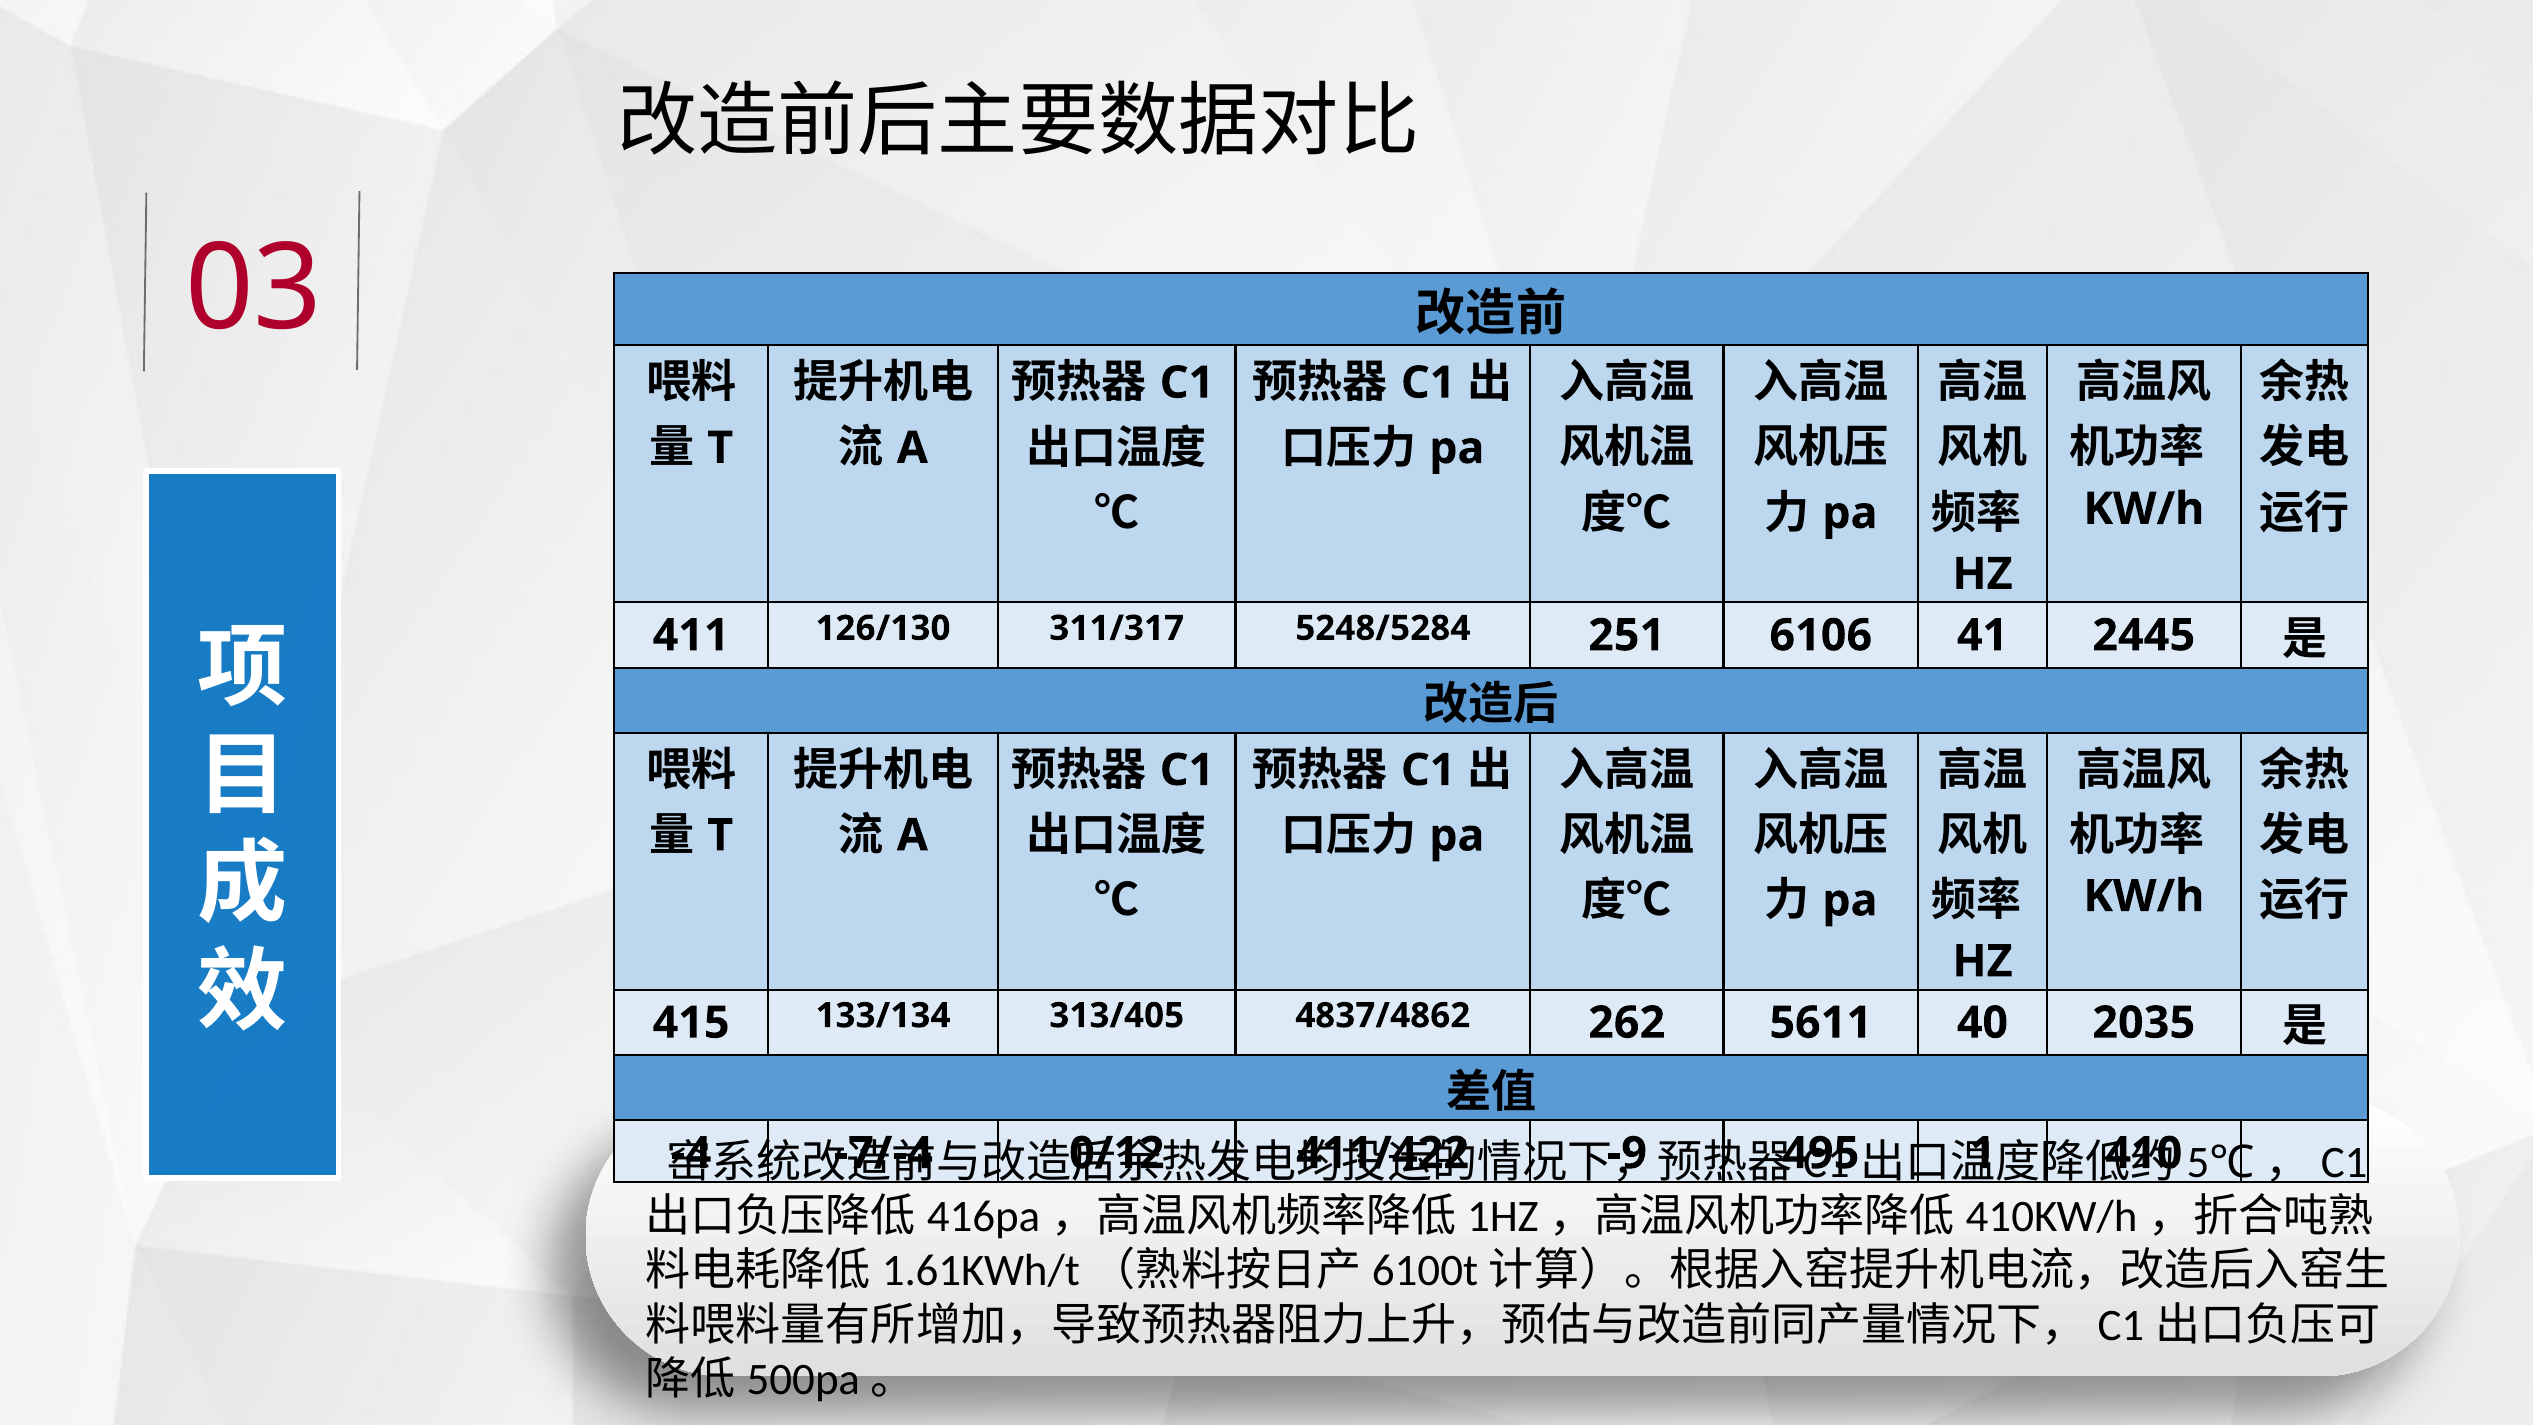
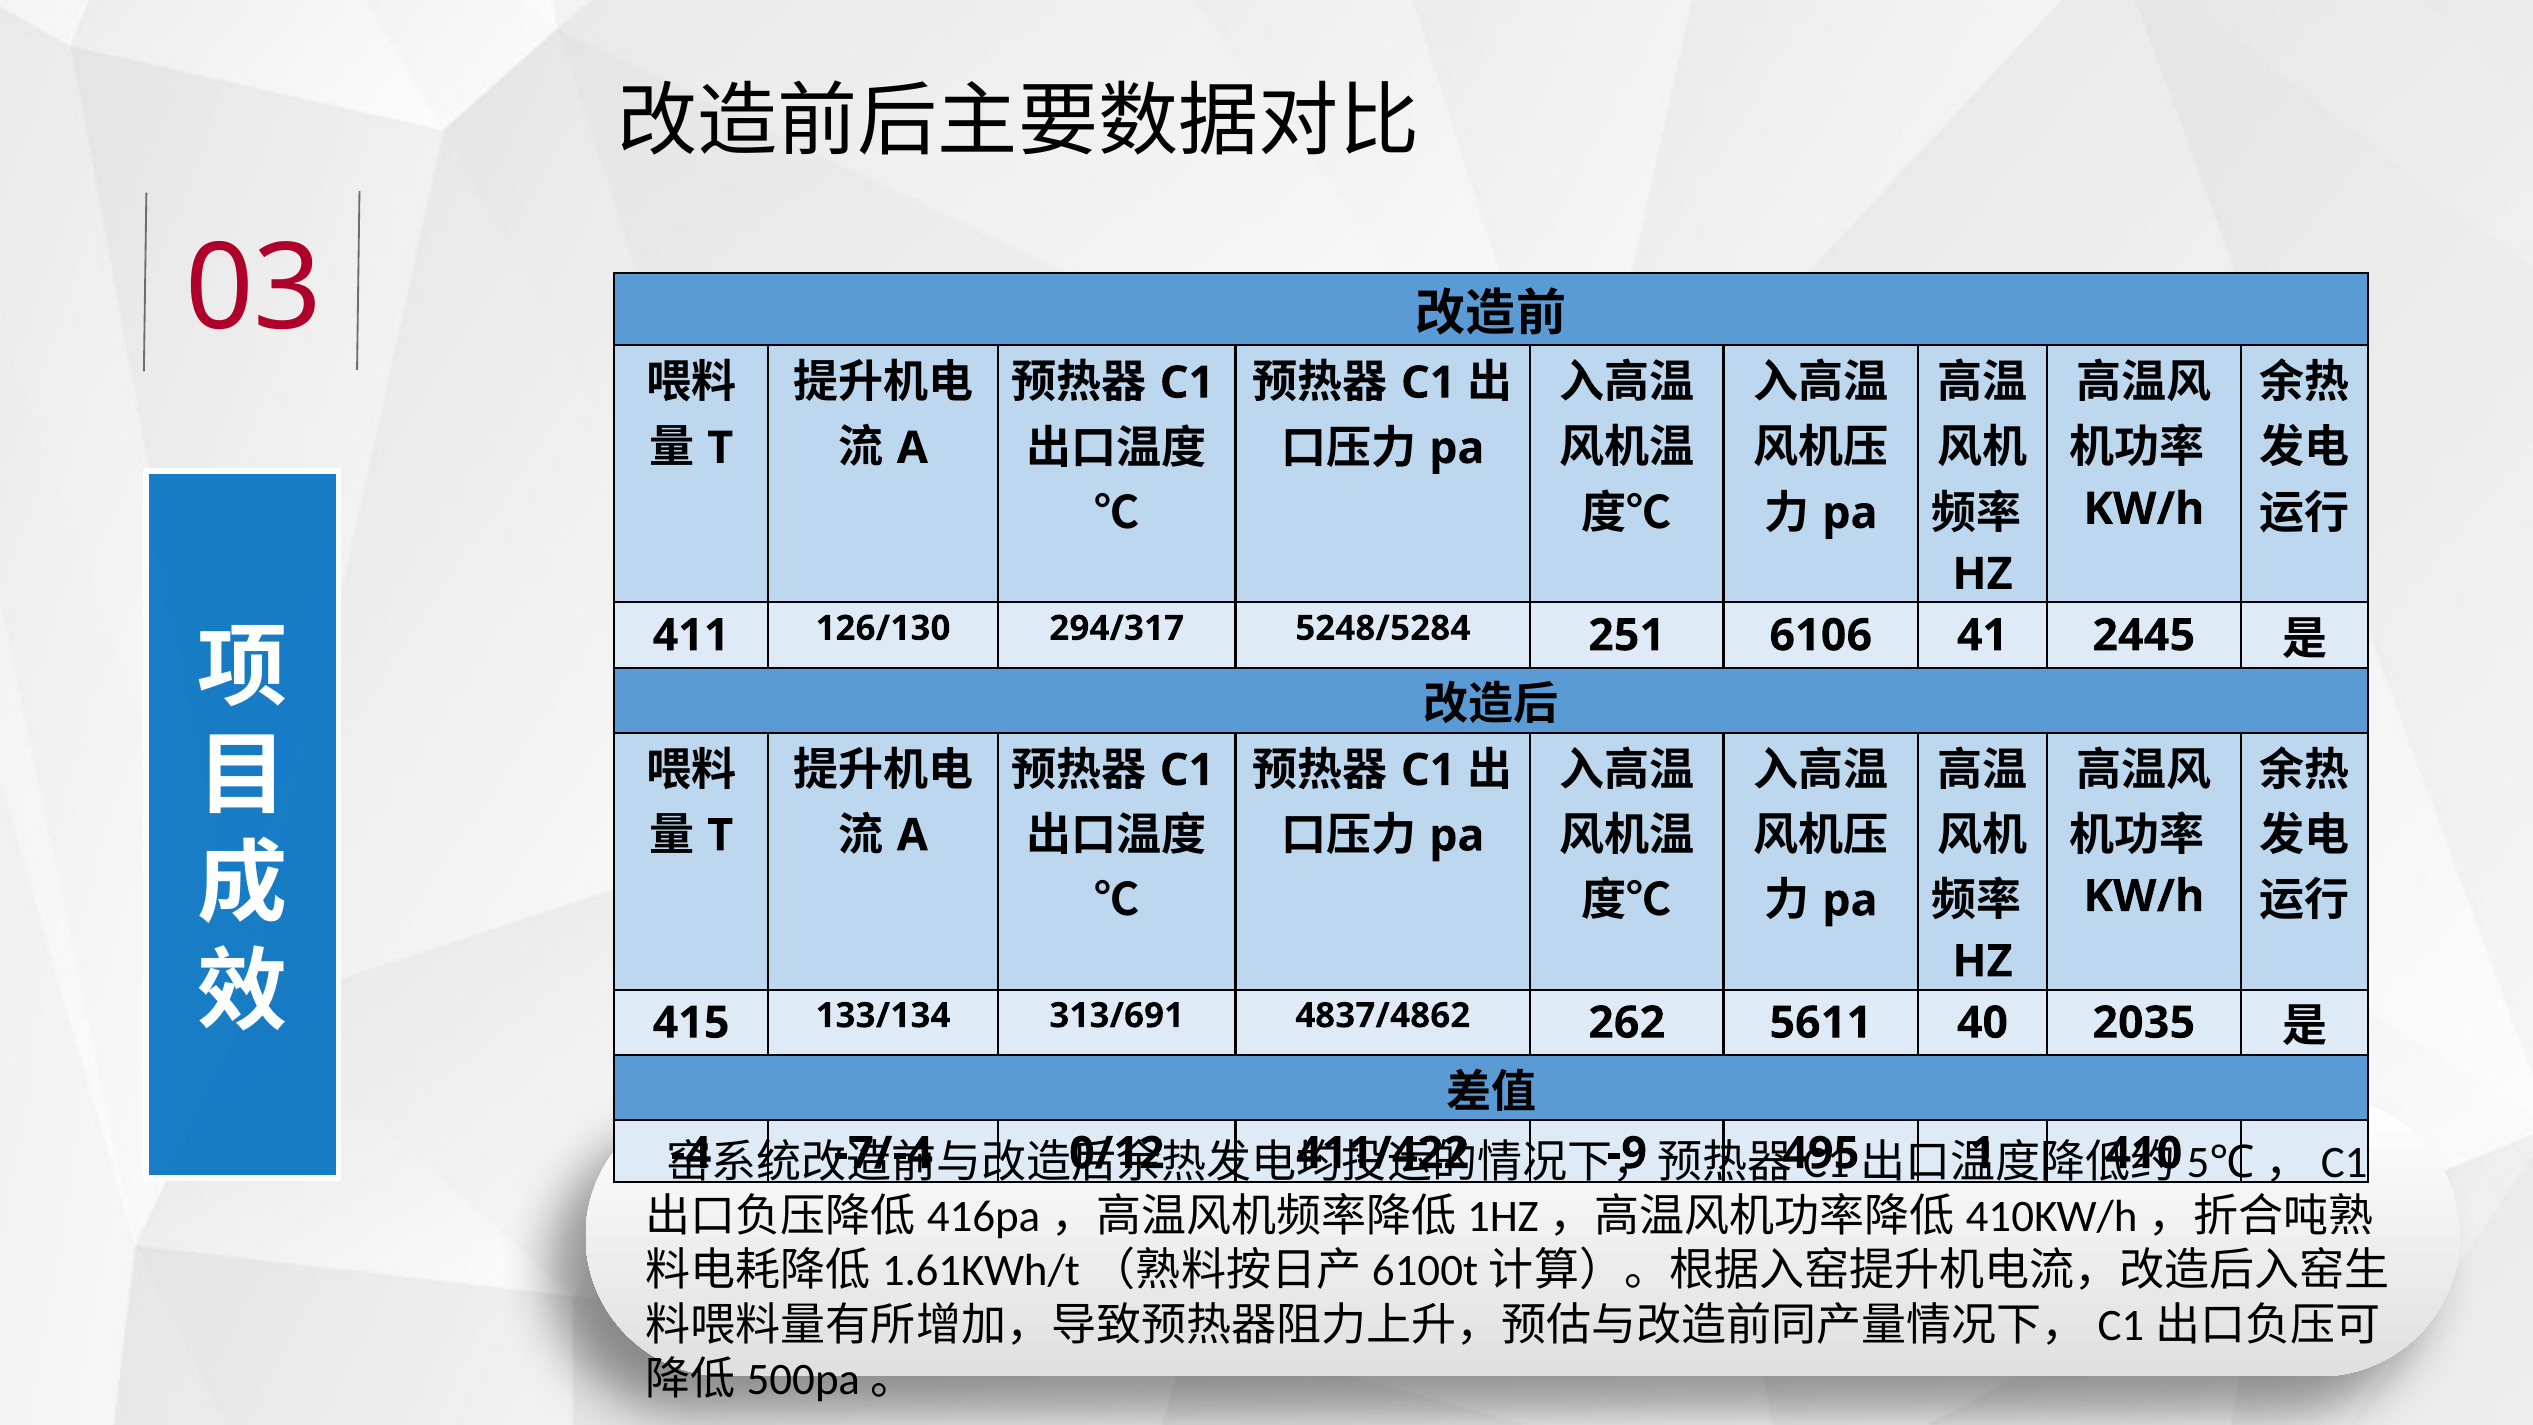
311/317: 311/317 -> 294/317 (1117, 628)
313/405: 313/405 -> 313/691 (1117, 1015)
